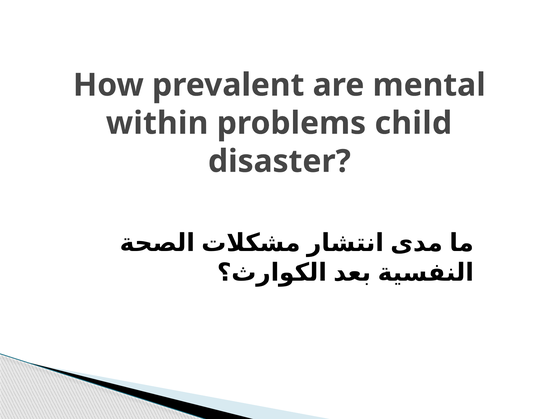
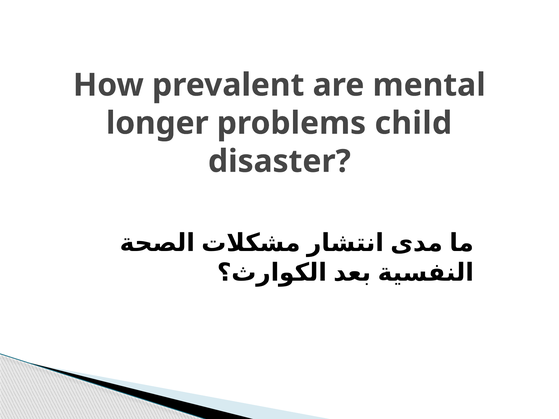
within: within -> longer (157, 123)
